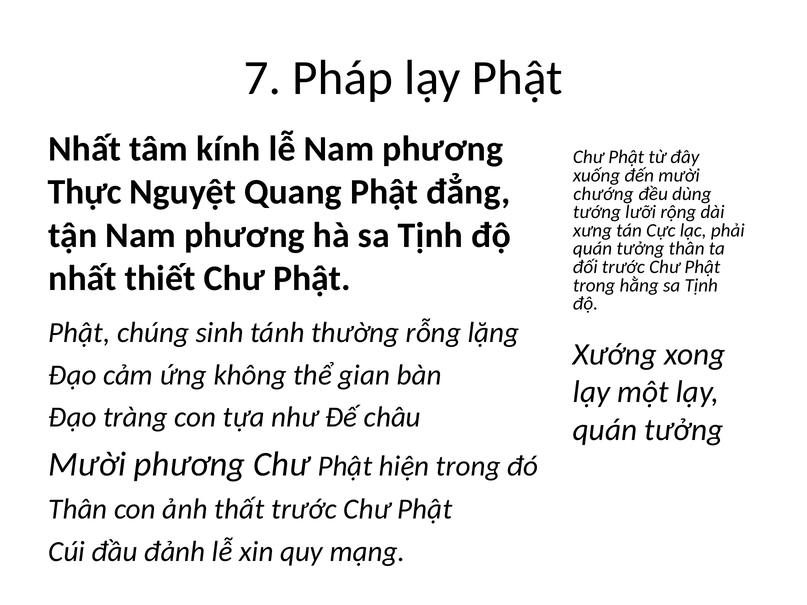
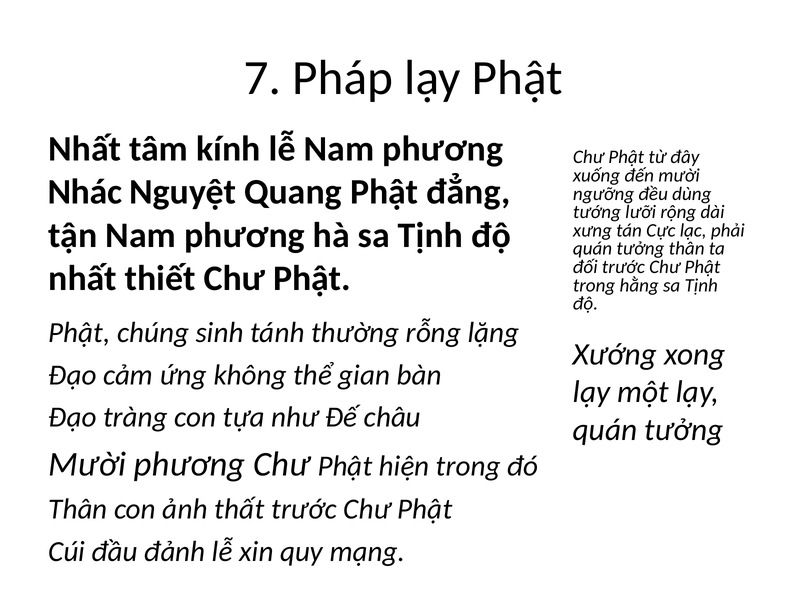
Thực: Thực -> Nhác (85, 192)
chướng: chướng -> ngưỡng (604, 194)
